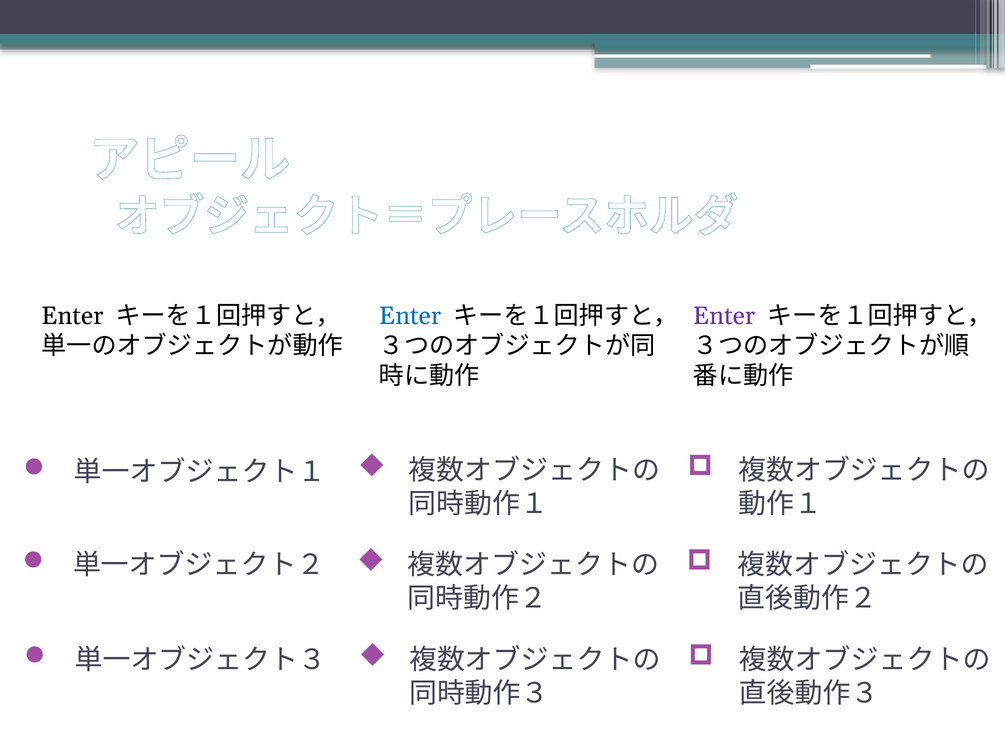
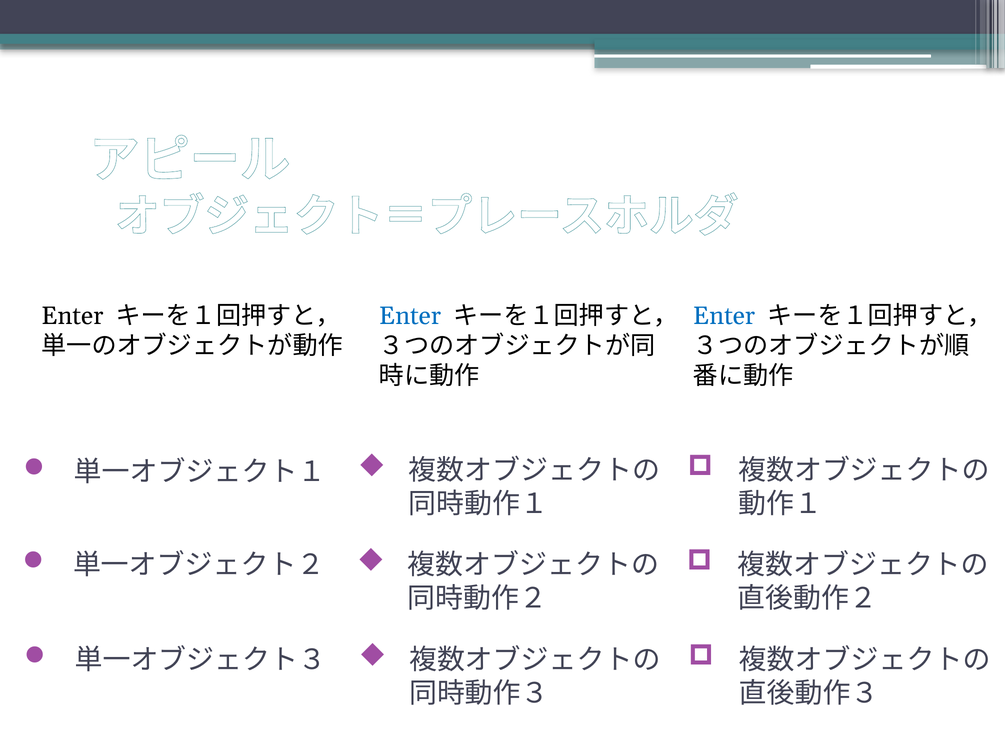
Enter colour: purple -> blue (724, 316)
